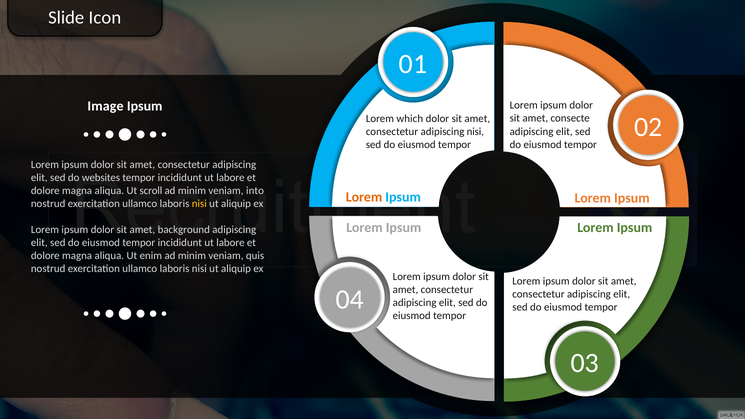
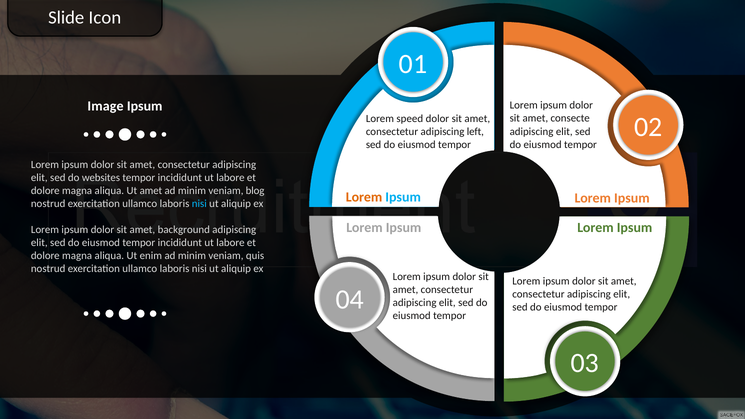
which: which -> speed (410, 119)
adipiscing nisi: nisi -> left (475, 132)
Ut scroll: scroll -> amet (151, 191)
into: into -> blog (255, 191)
nisi colour: yellow -> light blue (199, 204)
